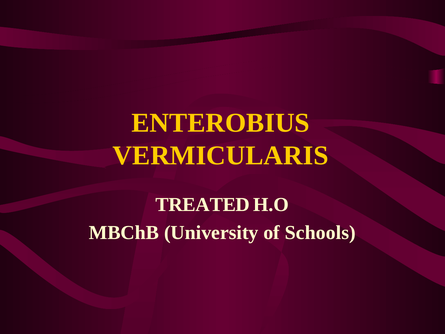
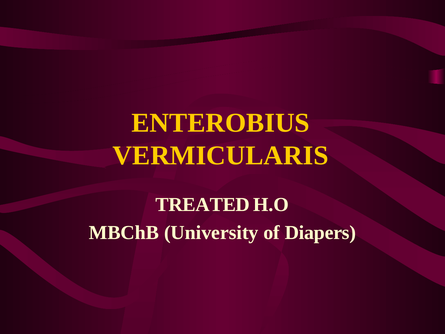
Schools: Schools -> Diapers (320, 232)
